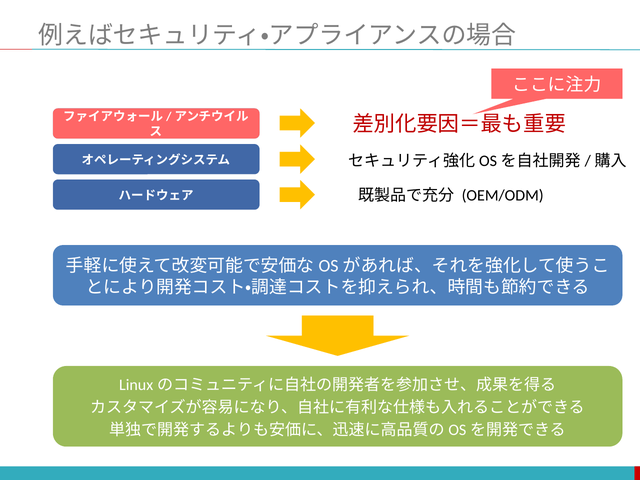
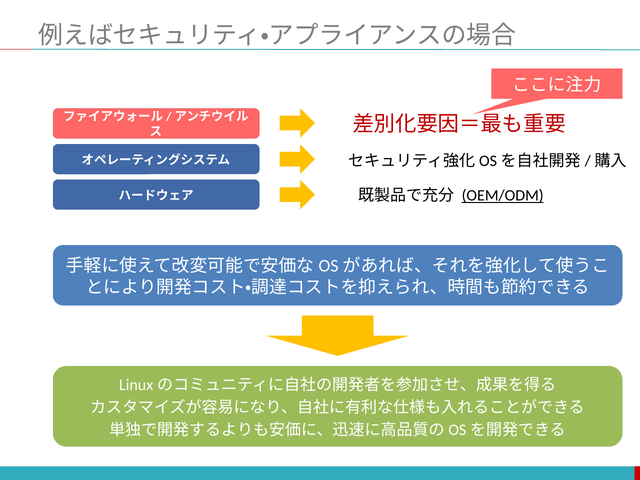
OEM/ODM underline: none -> present (503, 196)
